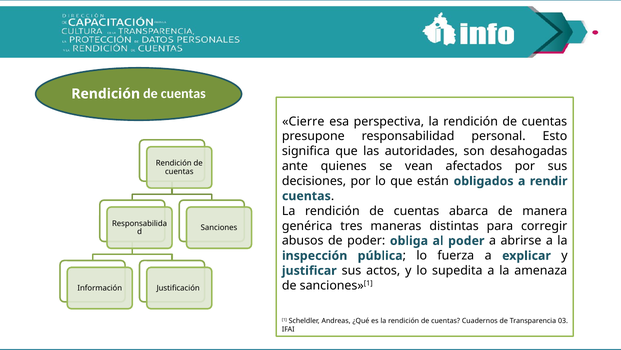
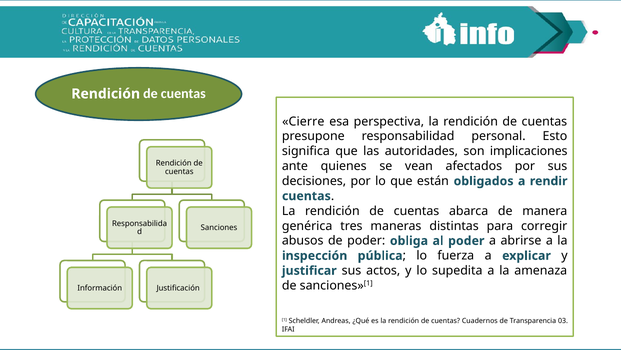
desahogadas: desahogadas -> implicaciones (529, 151)
